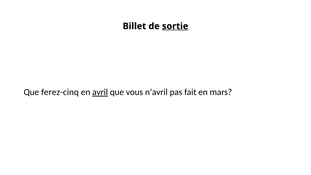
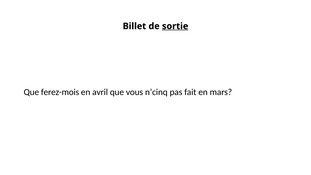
ferez-cinq: ferez-cinq -> ferez-mois (60, 92)
avril underline: present -> none (100, 92)
n’avril: n’avril -> n’cinq (156, 92)
